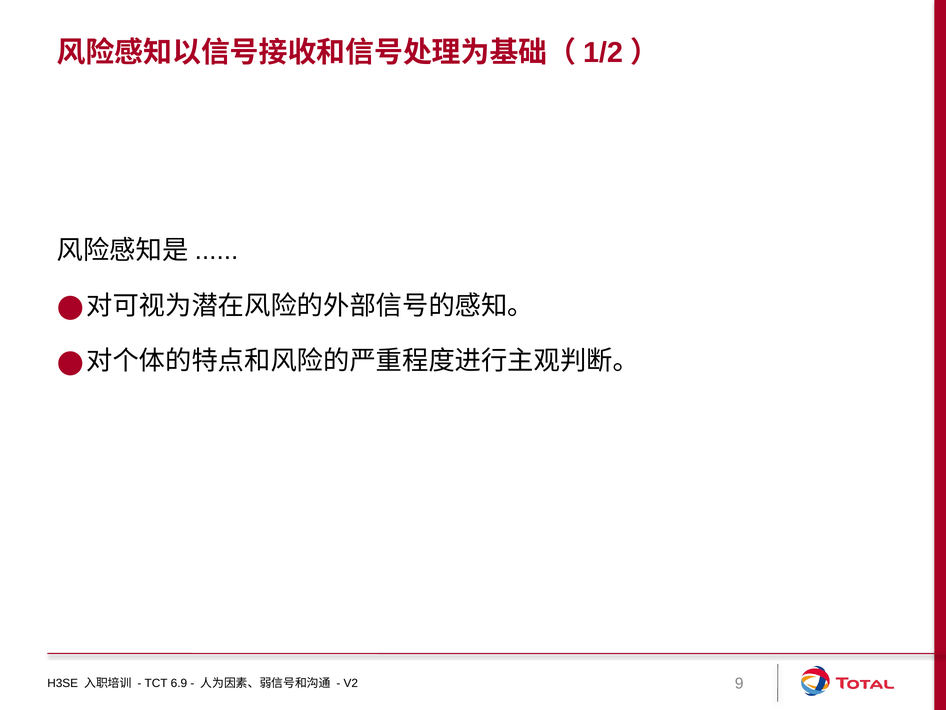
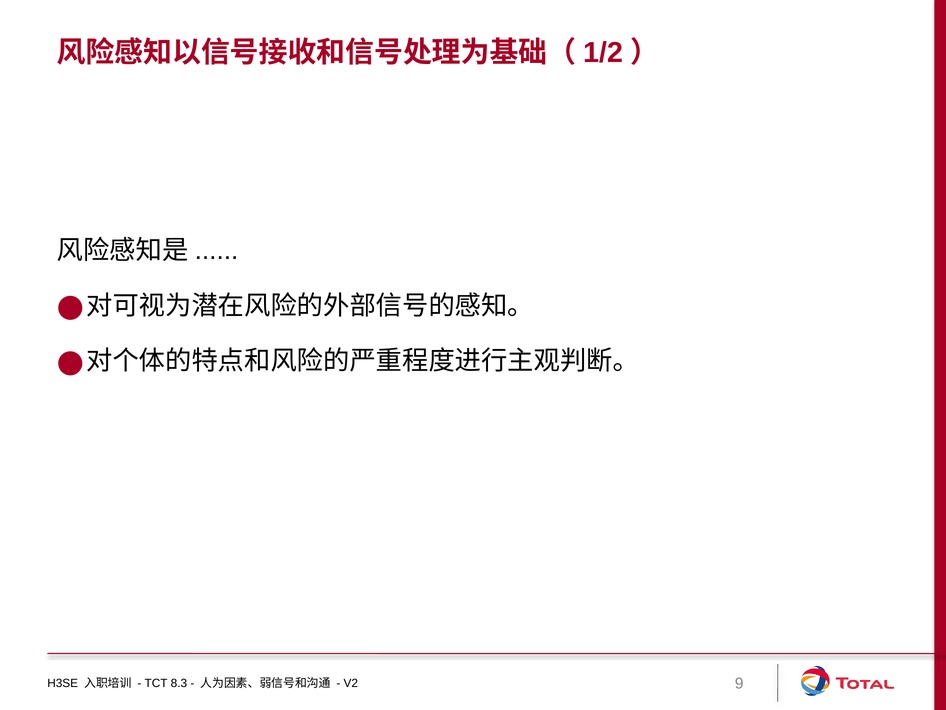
6.9: 6.9 -> 8.3 (179, 683)
